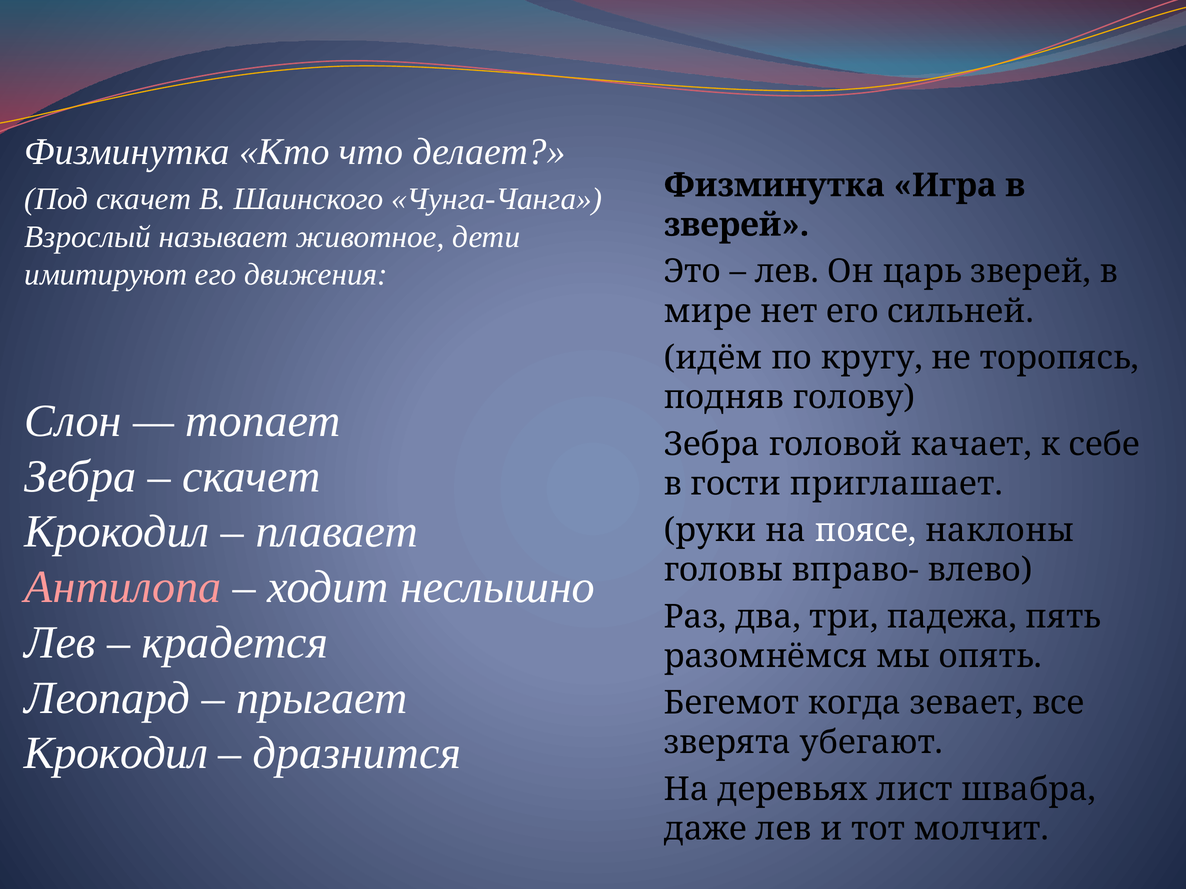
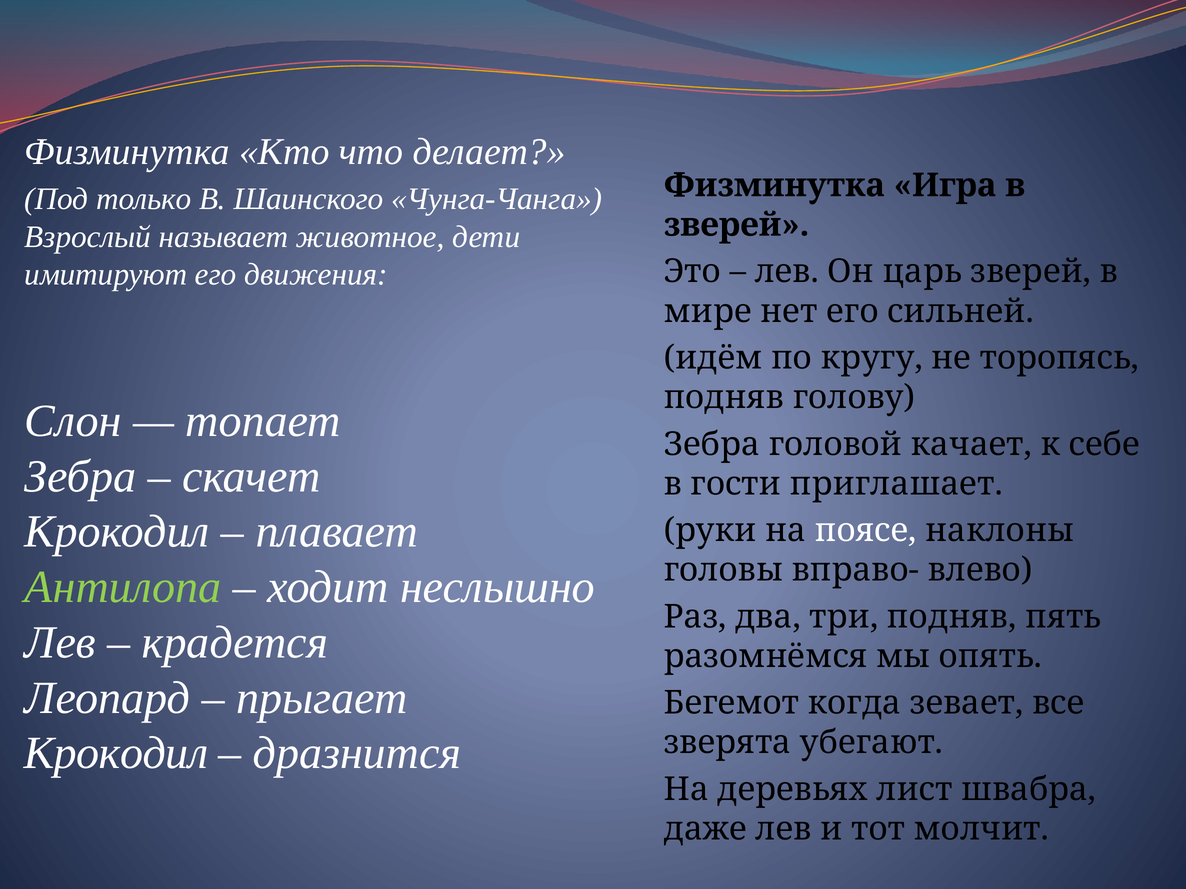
Под скачет: скачет -> только (144, 199)
Антилопа colour: pink -> light green (123, 587)
три падежа: падежа -> подняв (952, 617)
